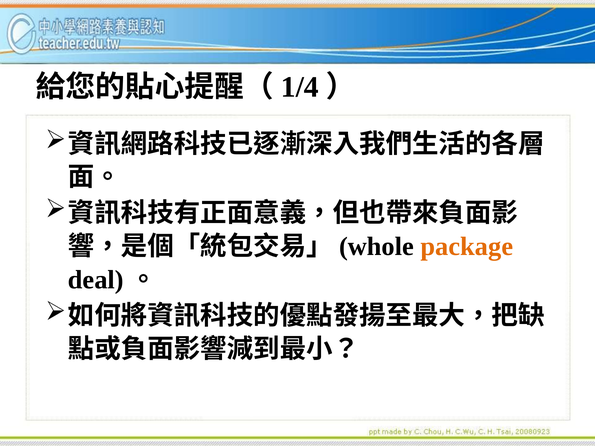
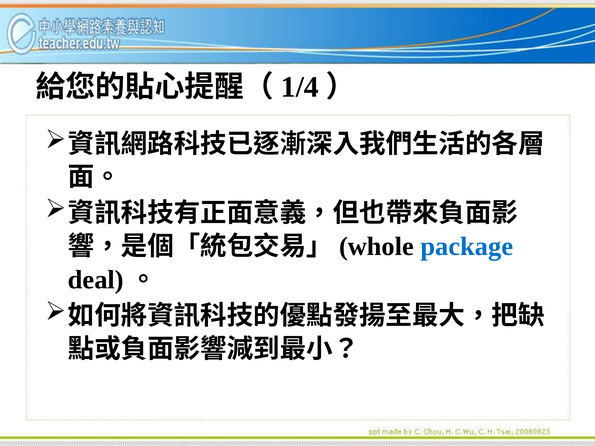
package colour: orange -> blue (467, 247)
